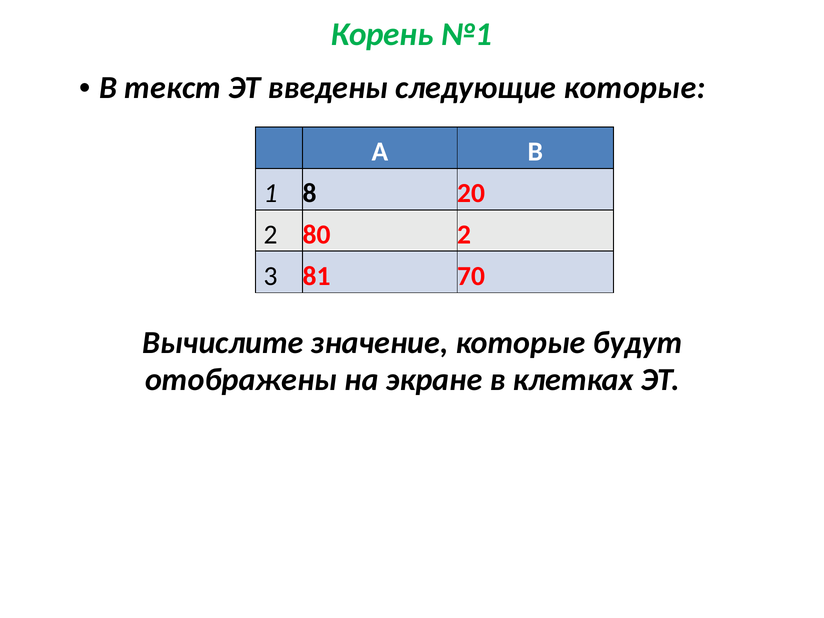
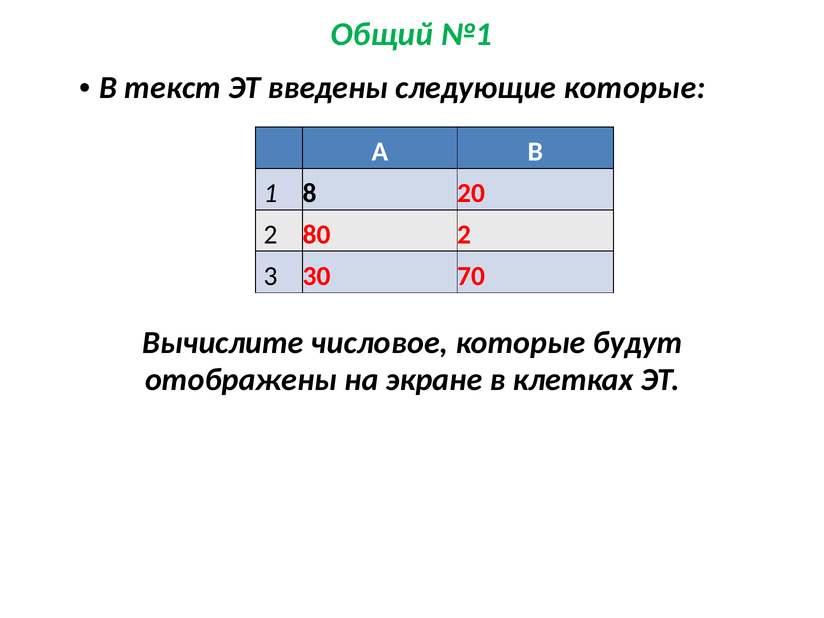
Корень: Корень -> Общий (382, 34)
81: 81 -> 30 (317, 276)
значение: значение -> числовое (380, 343)
